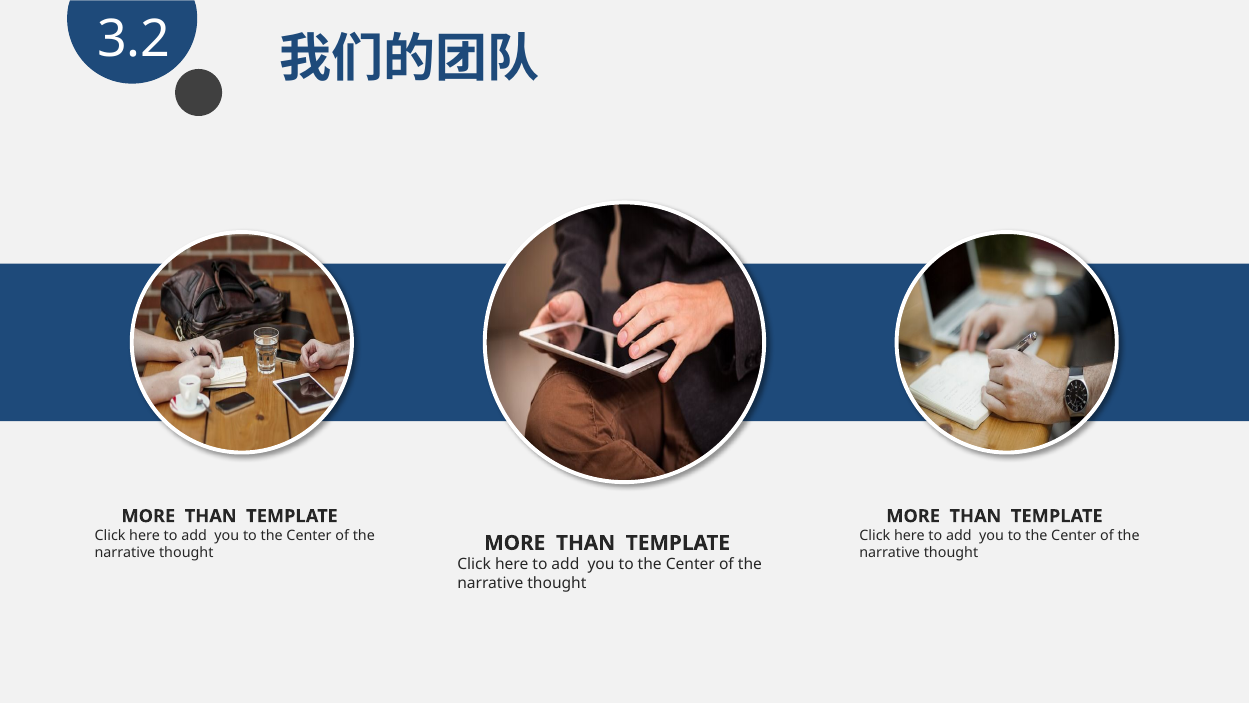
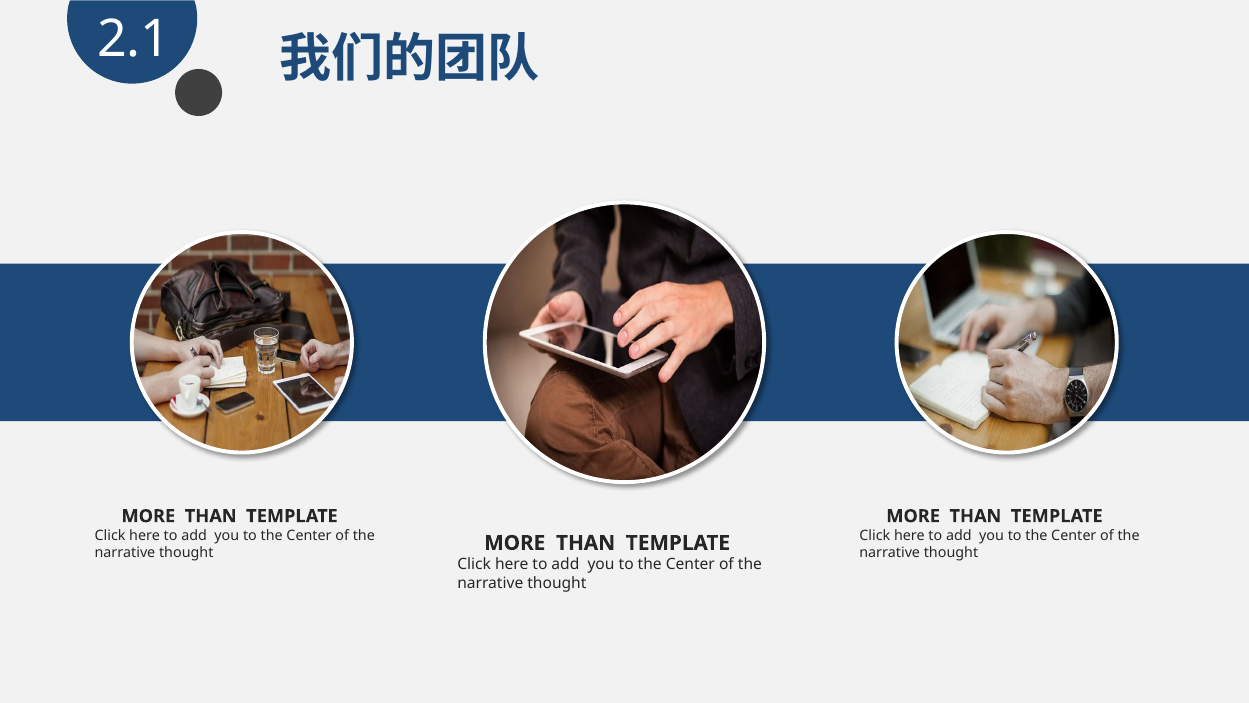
3.2: 3.2 -> 2.1 (134, 39)
